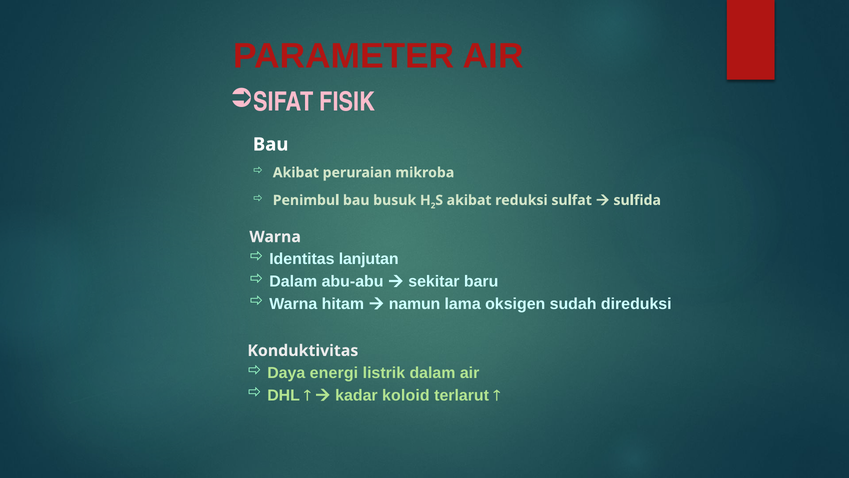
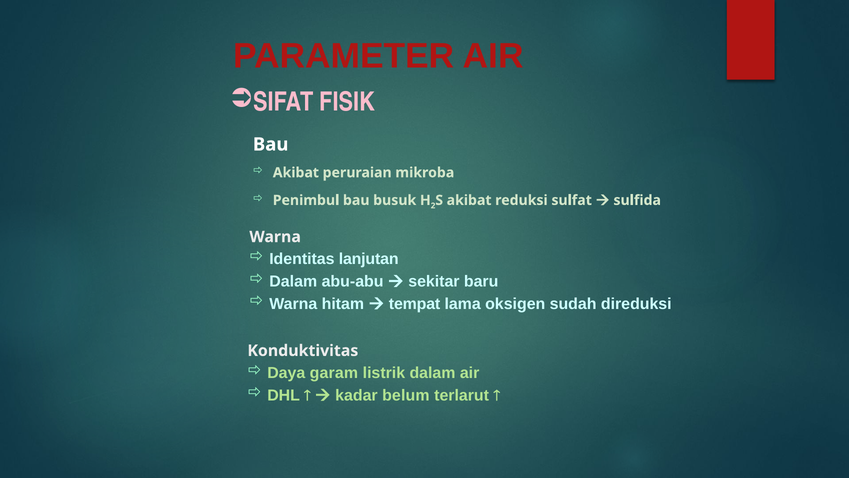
namun: namun -> tempat (415, 304)
energi: energi -> garam (334, 373)
koloid: koloid -> belum (406, 395)
